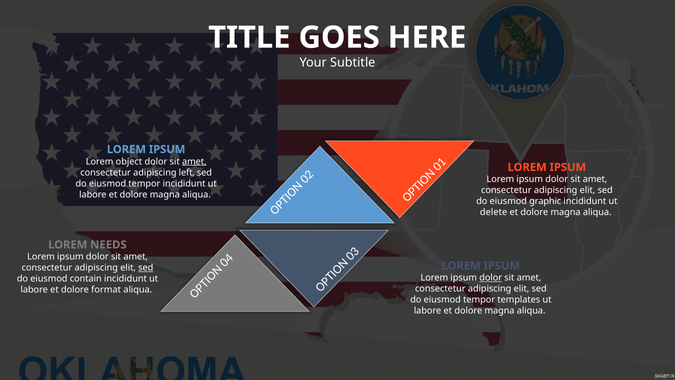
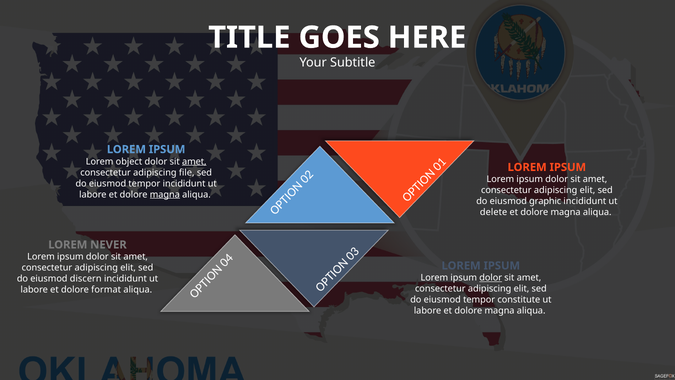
left: left -> file (187, 172)
magna underline: none -> present (165, 194)
NEEDS: NEEDS -> NEVER (108, 245)
sed underline: present -> none (146, 268)
contain: contain -> discern (86, 279)
templates: templates -> constitute (519, 300)
